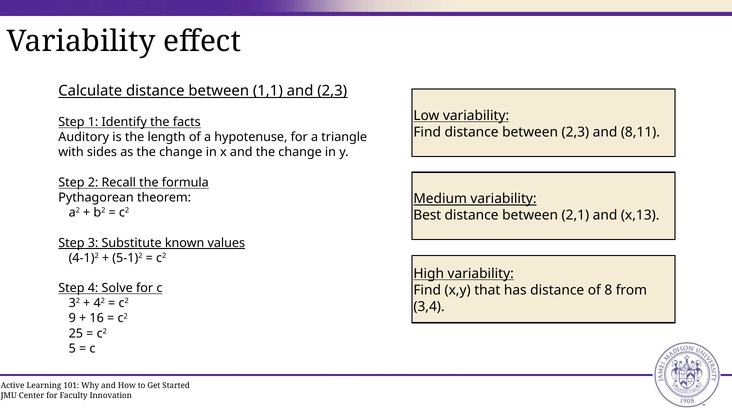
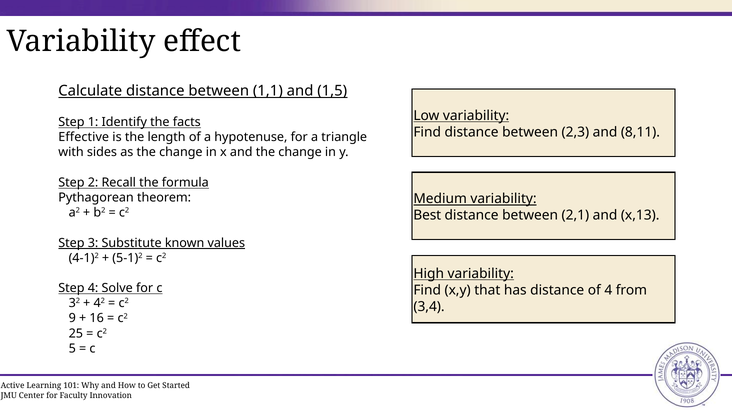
and 2,3: 2,3 -> 1,5 (332, 91)
Auditory: Auditory -> Effective (84, 137)
of 8: 8 -> 4 (608, 290)
